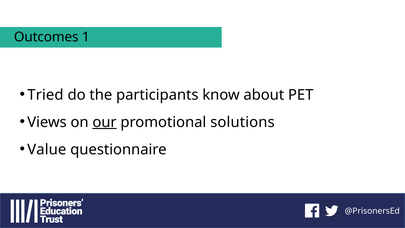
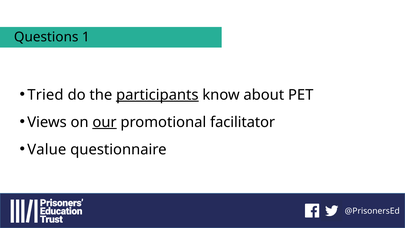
Outcomes: Outcomes -> Questions (46, 37)
participants underline: none -> present (157, 95)
solutions: solutions -> facilitator (243, 122)
